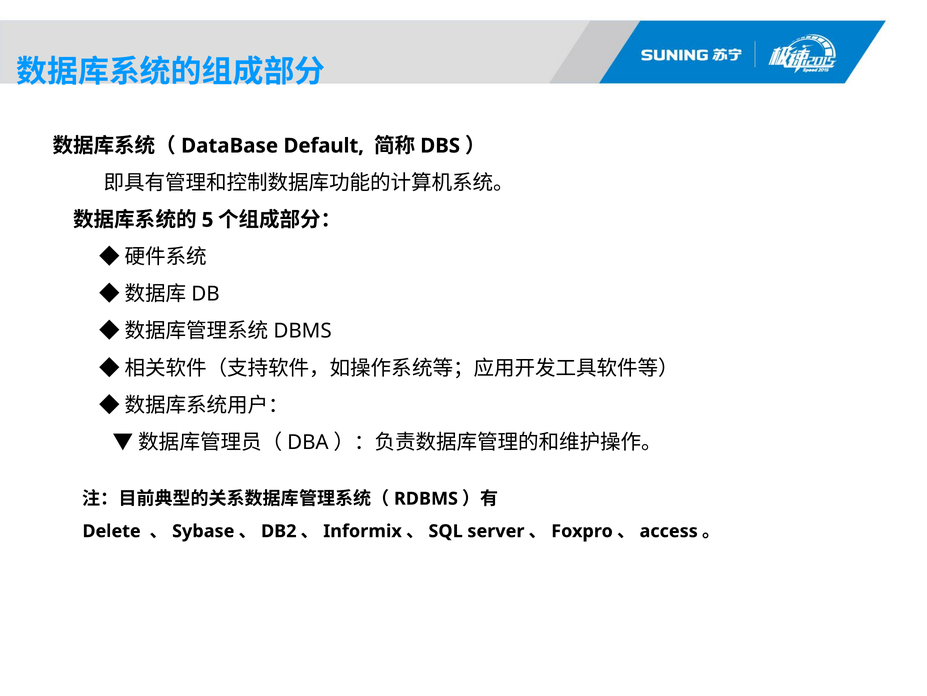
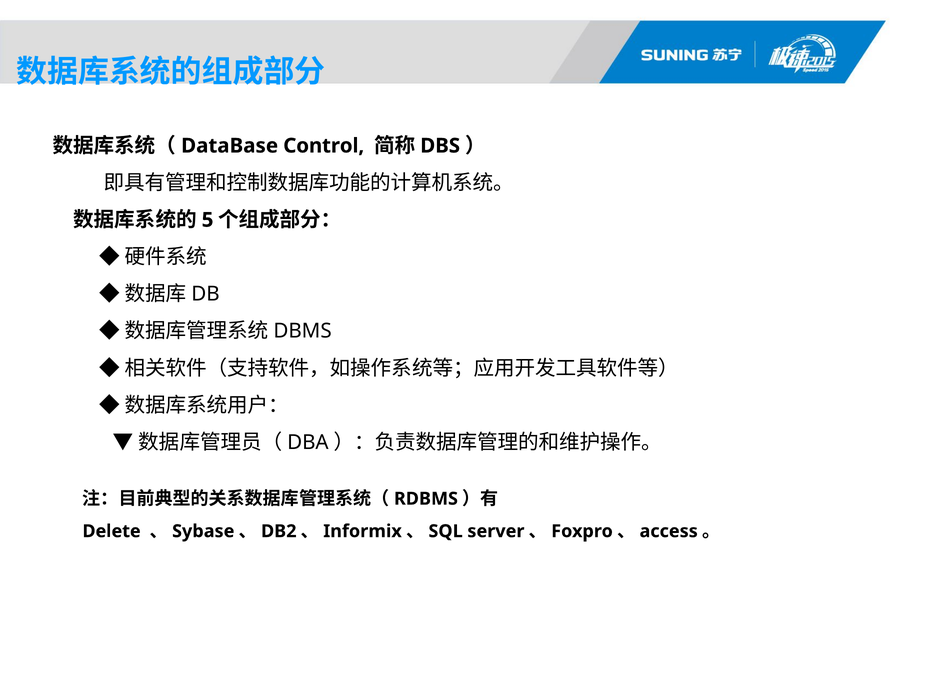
Default: Default -> Control (324, 146)
